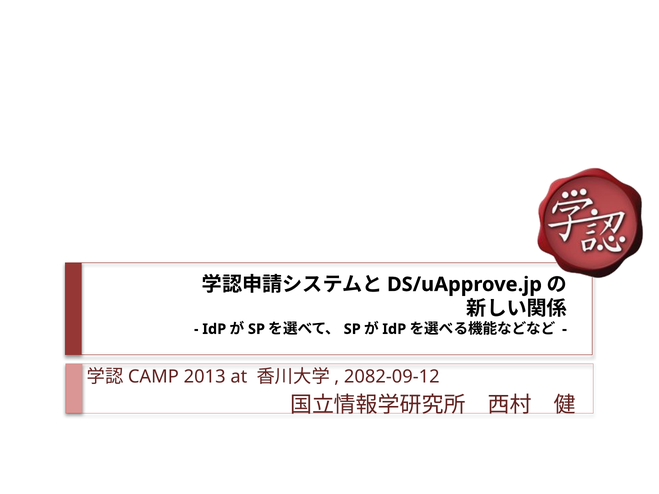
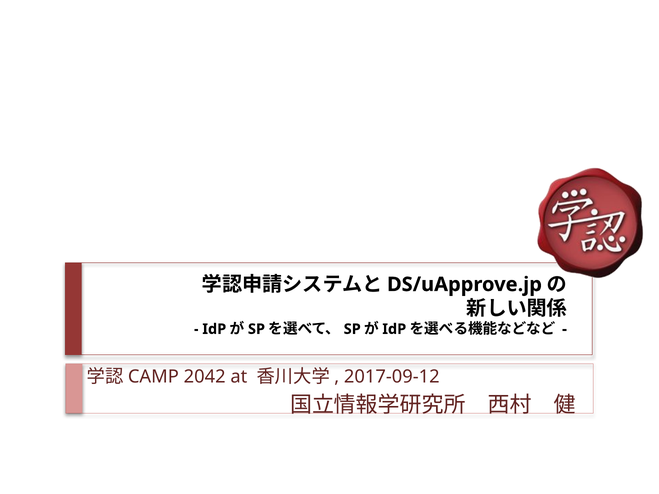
2013: 2013 -> 2042 (205, 377)
2082-09-12: 2082-09-12 -> 2017-09-12 (392, 377)
